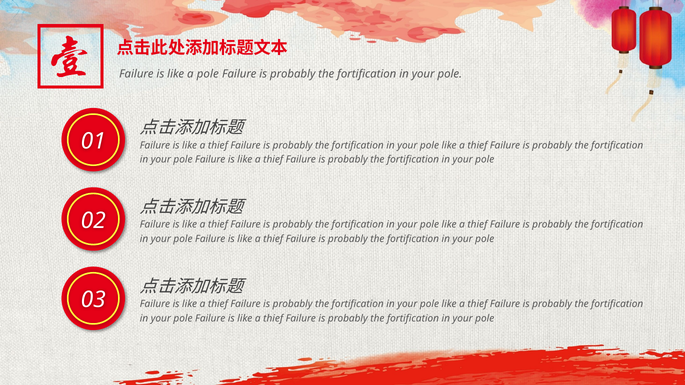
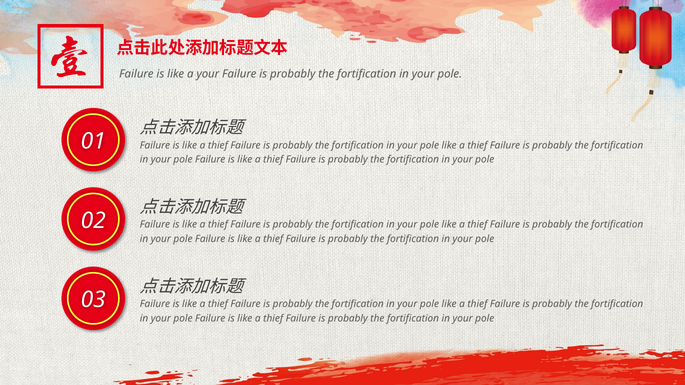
a pole: pole -> your (208, 74)
